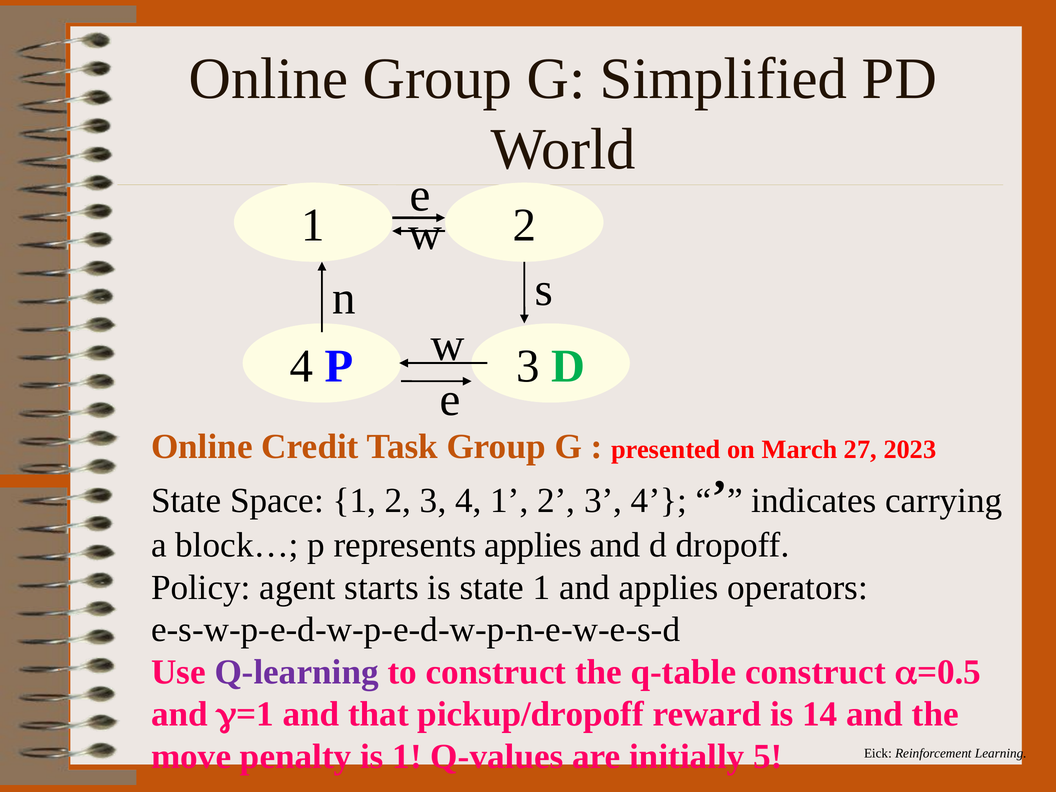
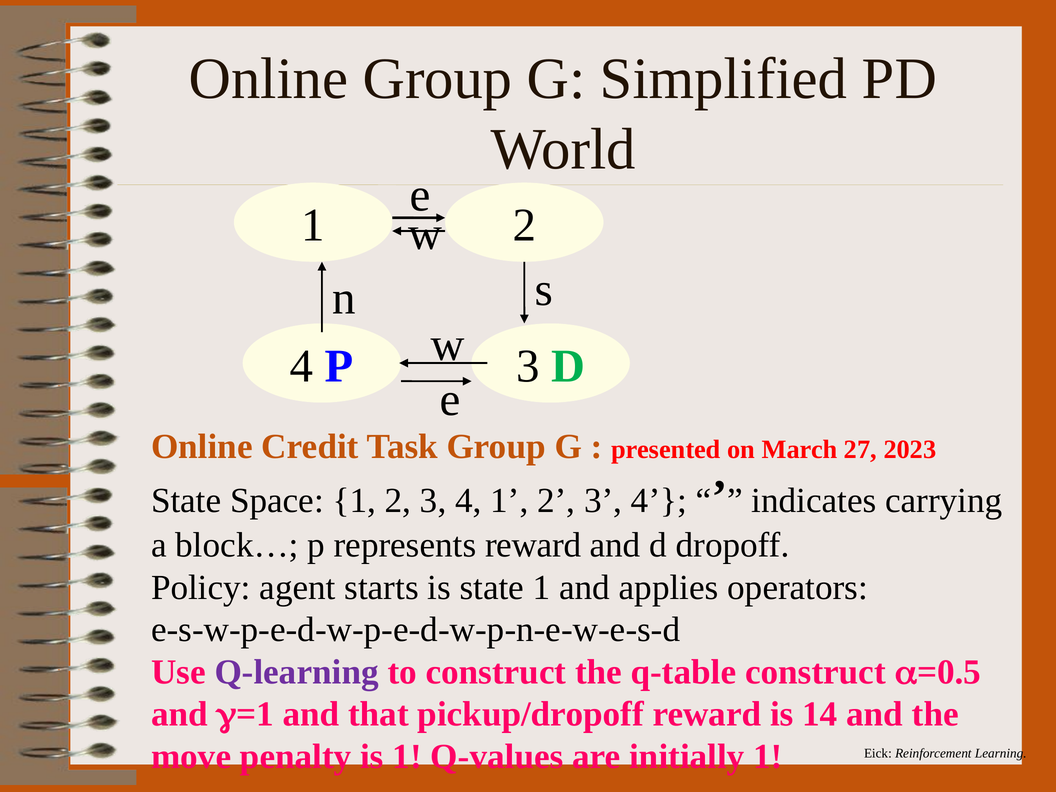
represents applies: applies -> reward (533, 545)
initially 5: 5 -> 1 (768, 756)
